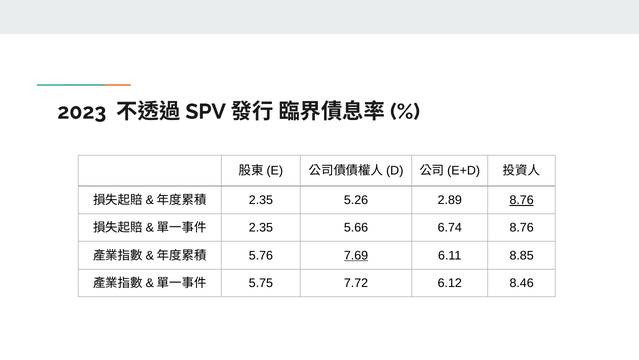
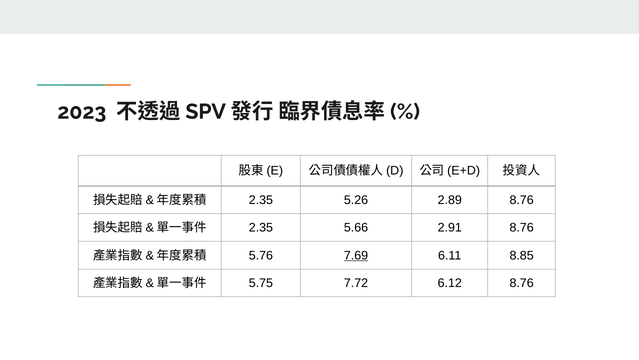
8.76 underline: present -> none (522, 200)
6.74: 6.74 -> 2.91 (450, 227)
6.12 8.46: 8.46 -> 8.76 (522, 283)
